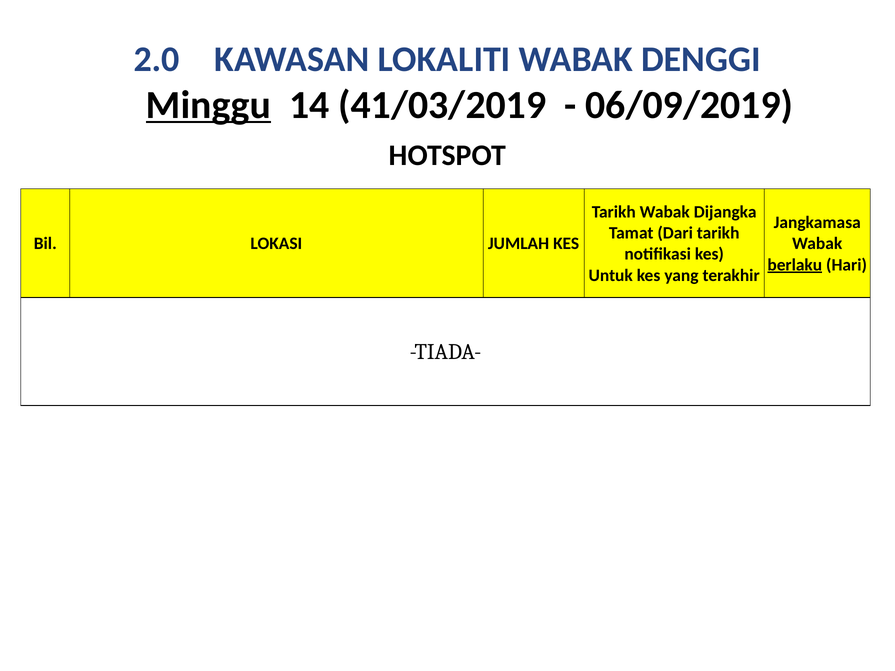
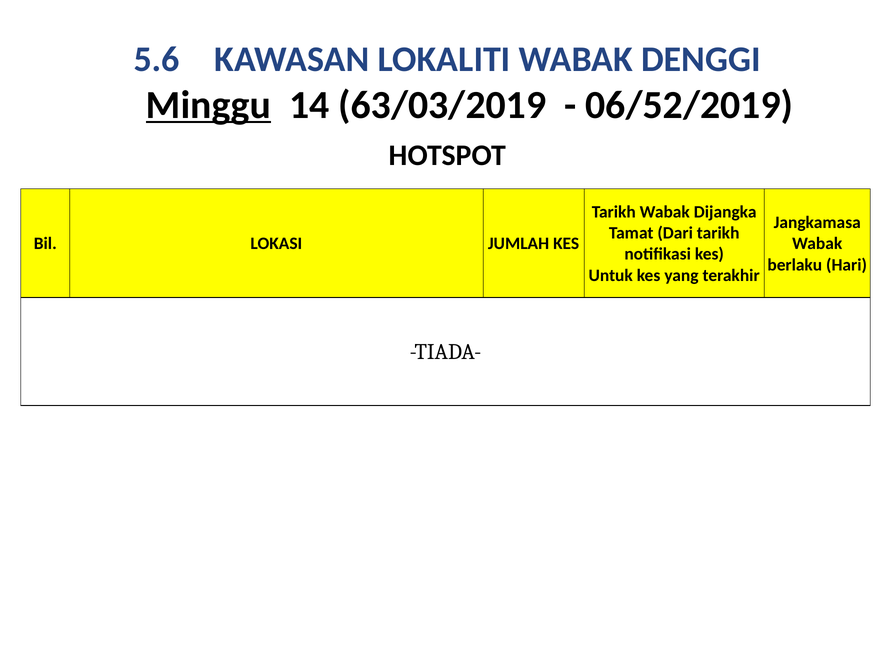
2.0: 2.0 -> 5.6 (157, 59)
41/03/2019: 41/03/2019 -> 63/03/2019 (442, 105)
06/09/2019: 06/09/2019 -> 06/52/2019 (689, 105)
berlaku underline: present -> none (795, 265)
